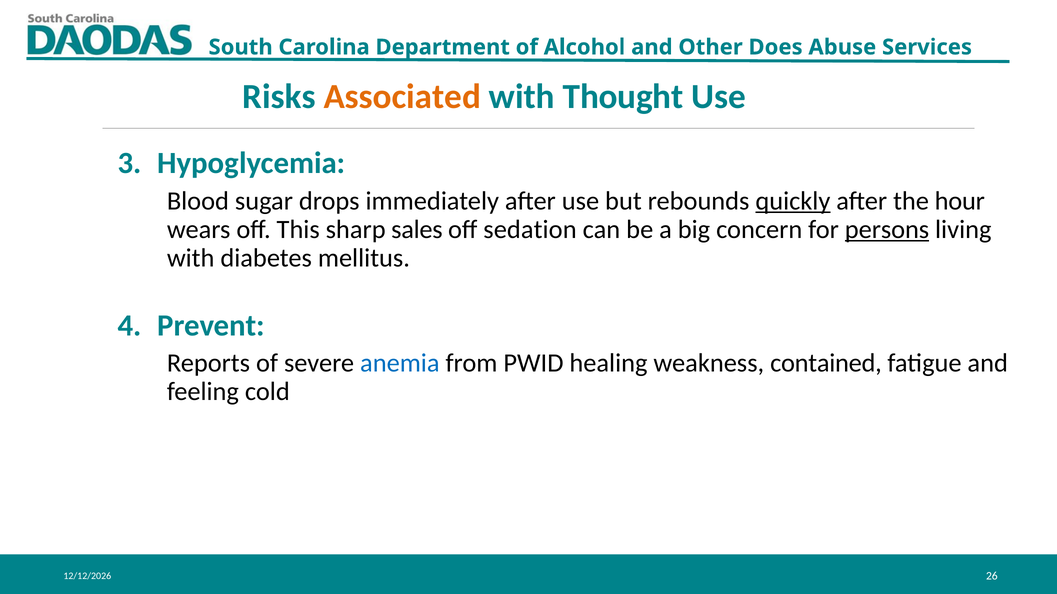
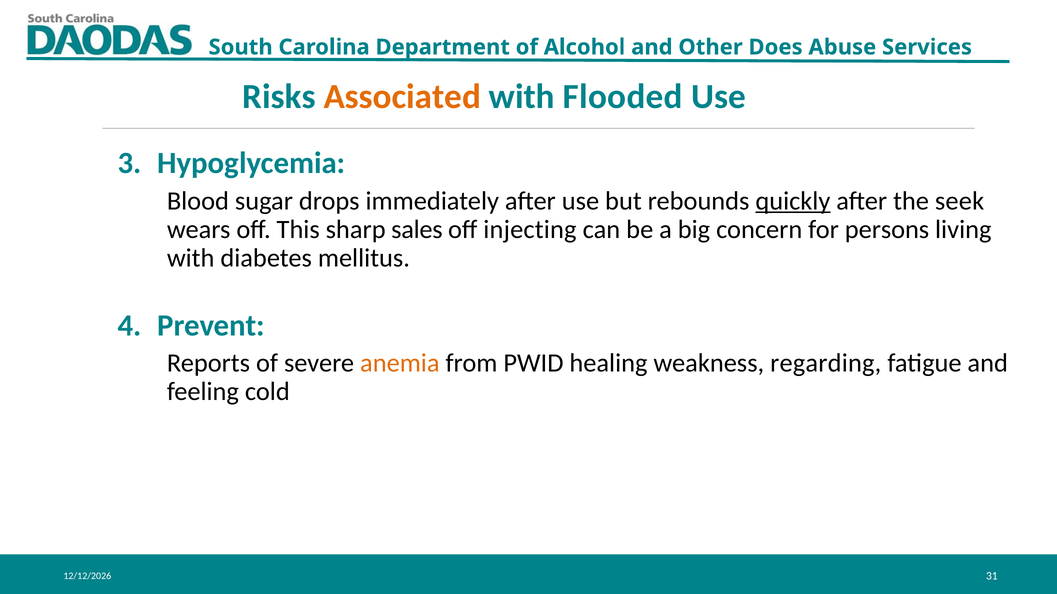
Thought: Thought -> Flooded (623, 97)
hour: hour -> seek (960, 201)
sedation: sedation -> injecting (530, 230)
persons underline: present -> none (887, 230)
anemia colour: blue -> orange (400, 364)
contained: contained -> regarding (826, 364)
26: 26 -> 31 (992, 577)
